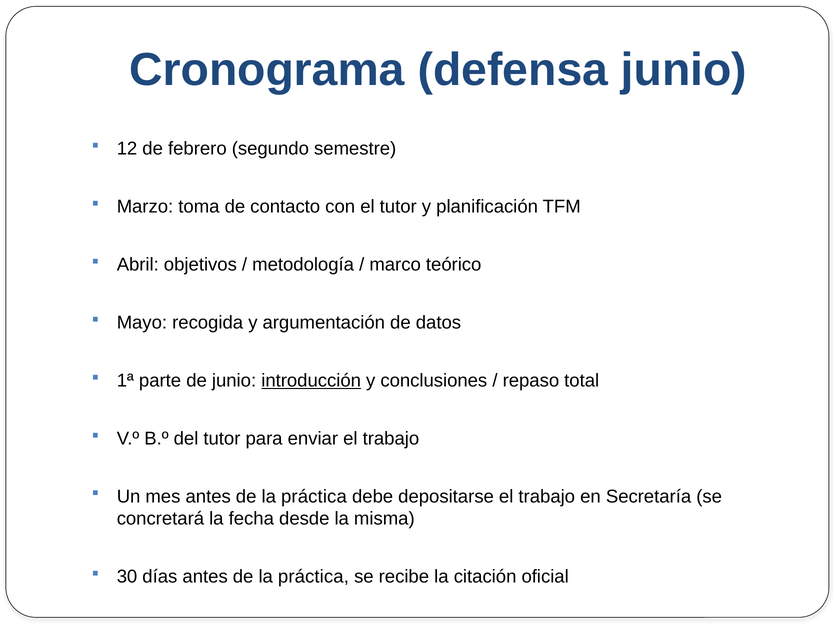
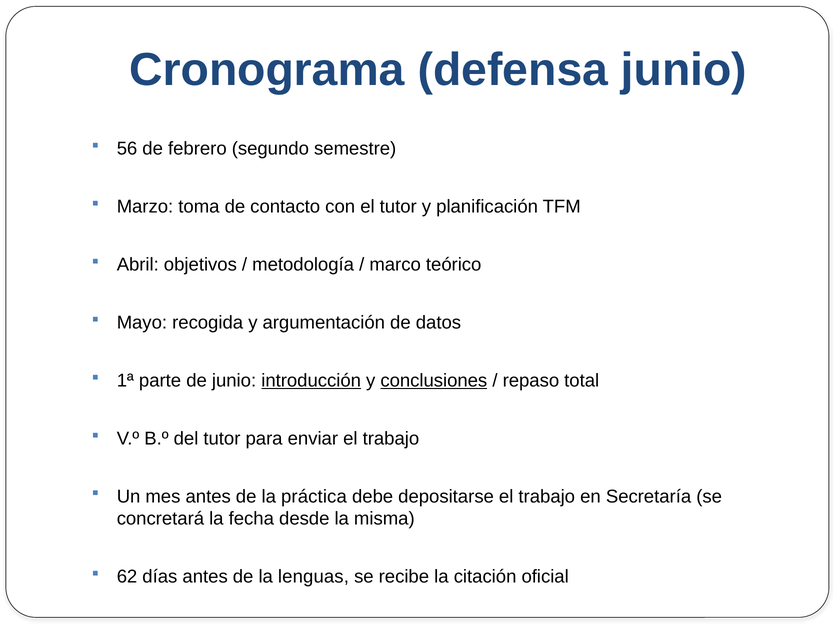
12: 12 -> 56 (127, 149)
conclusiones underline: none -> present (434, 381)
30: 30 -> 62 (127, 577)
práctica: práctica -> lenguas (313, 577)
